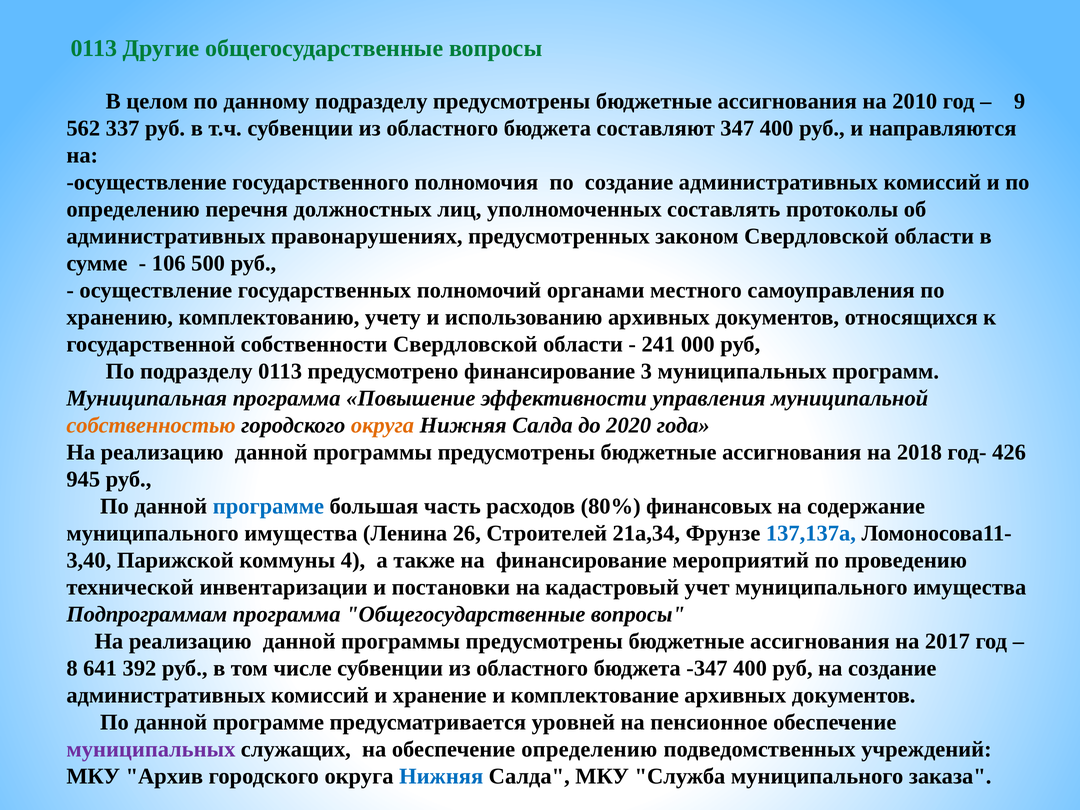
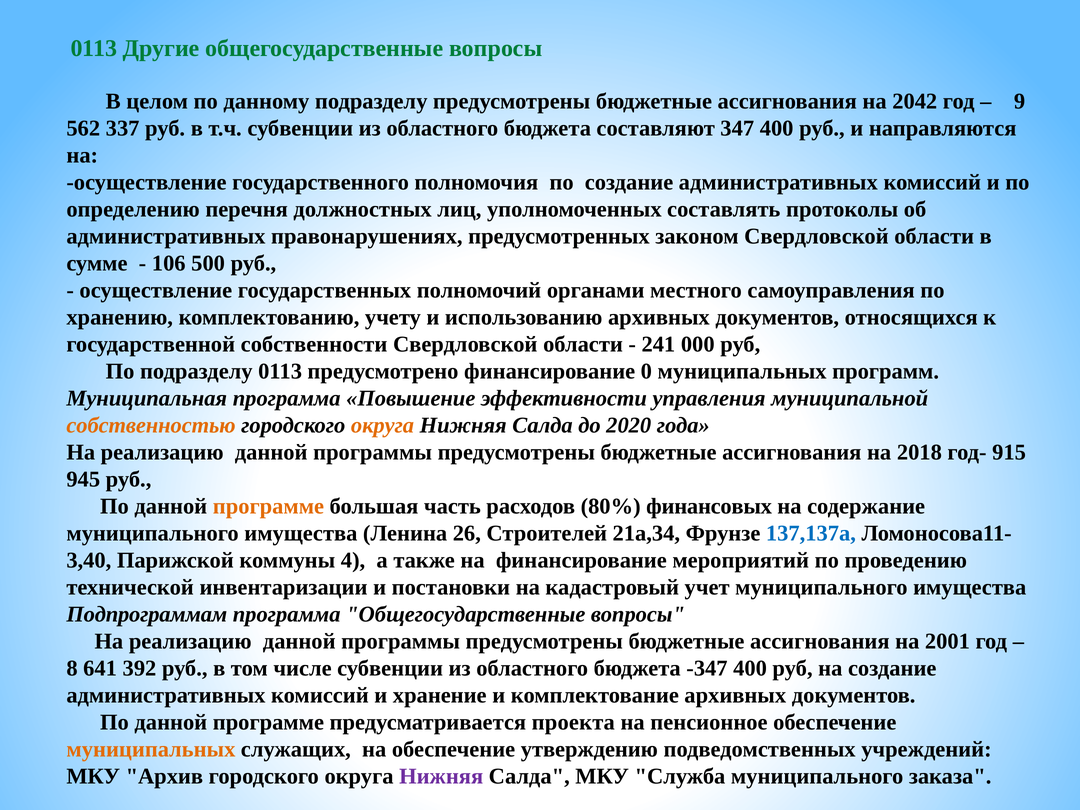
2010: 2010 -> 2042 (915, 101)
3: 3 -> 0 (646, 371)
426: 426 -> 915 (1009, 452)
программе colour: blue -> orange (268, 506)
2017: 2017 -> 2001 (947, 641)
уровней: уровней -> проекта (573, 722)
муниципальных colour: purple -> orange (151, 749)
обеспечение определению: определению -> утверждению (589, 749)
Нижняя colour: blue -> purple (441, 776)
